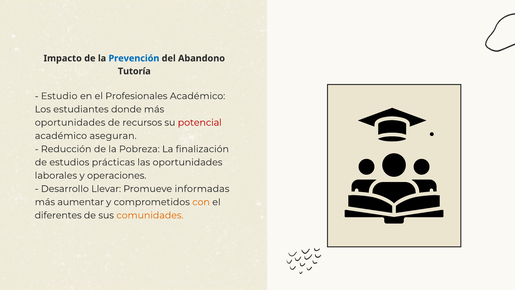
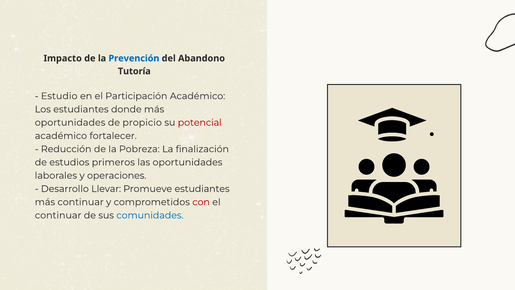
Profesionales: Profesionales -> Participación (136, 96)
recursos: recursos -> propicio (142, 122)
aseguran: aseguran -> fortalecer (113, 136)
prácticas: prácticas -> primeros (113, 162)
Promueve informadas: informadas -> estudiantes (202, 189)
más aumentar: aumentar -> continuar (81, 202)
con colour: orange -> red (201, 202)
diferentes: diferentes -> continuar (58, 215)
comunidades colour: orange -> blue (150, 215)
